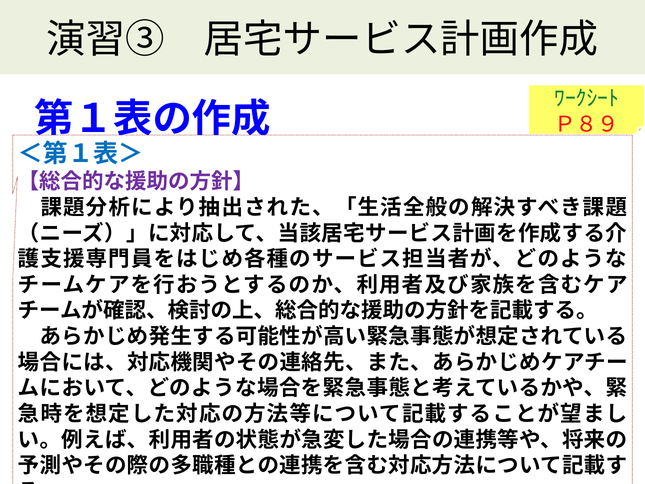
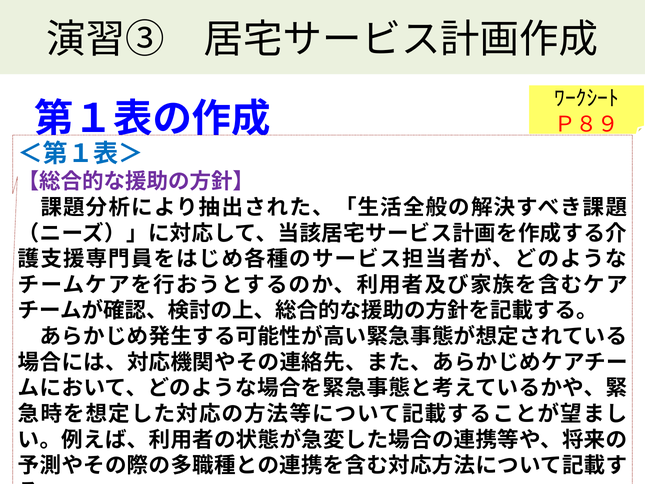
ﾜｰｸｼｰﾄ colour: green -> black (587, 99)
